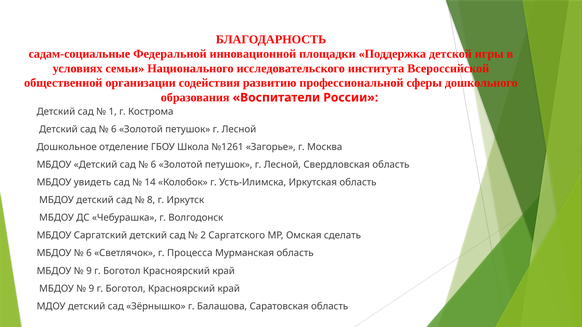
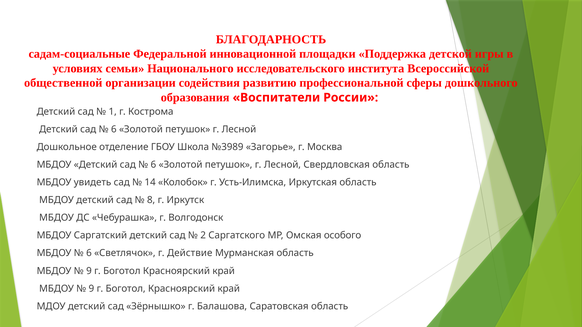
№1261: №1261 -> №3989 (227, 147)
сделать: сделать -> особого (343, 236)
Процесса: Процесса -> Действие (190, 253)
